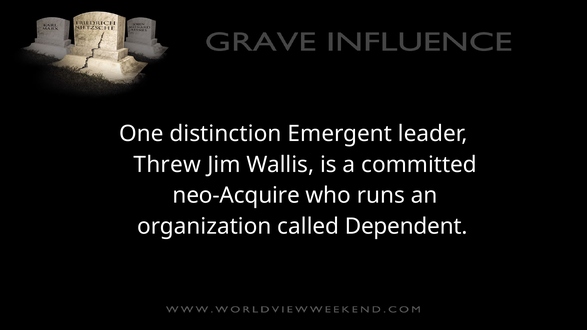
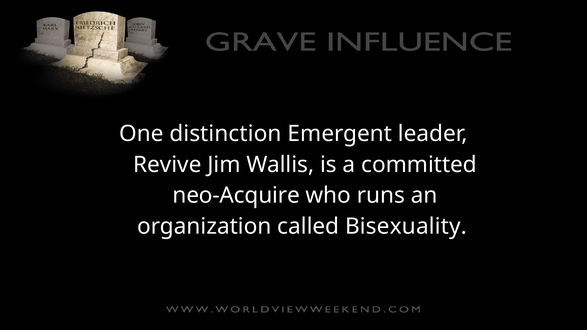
Threw: Threw -> Revive (167, 165)
Dependent: Dependent -> Bisexuality (406, 226)
